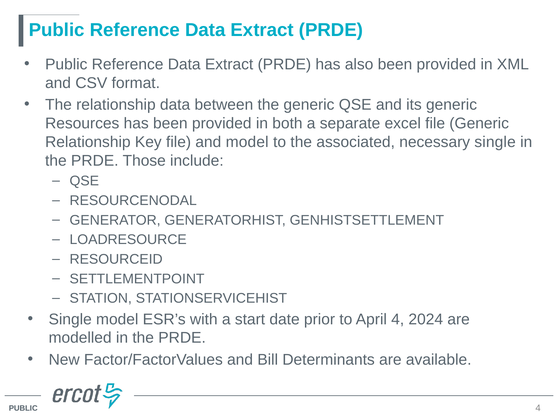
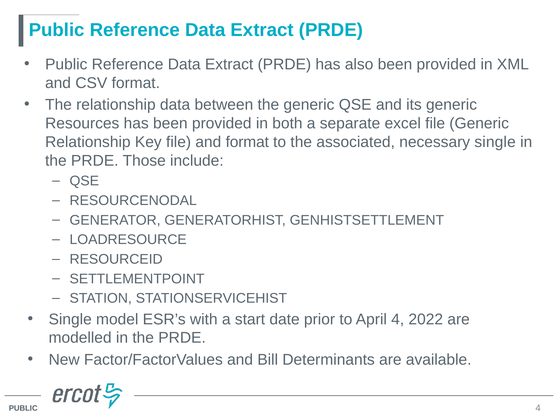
and model: model -> format (247, 142)
2024: 2024 -> 2022 (426, 319)
